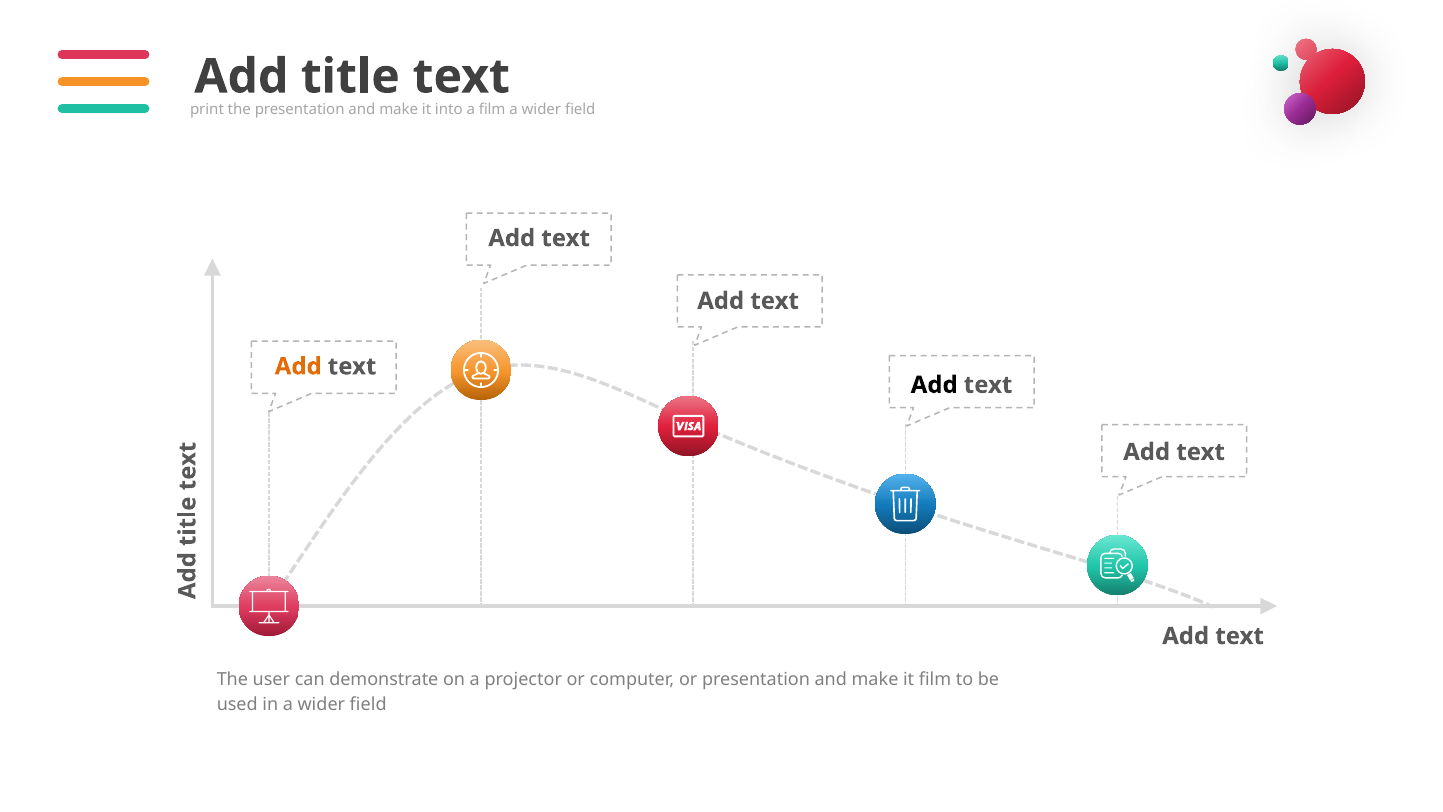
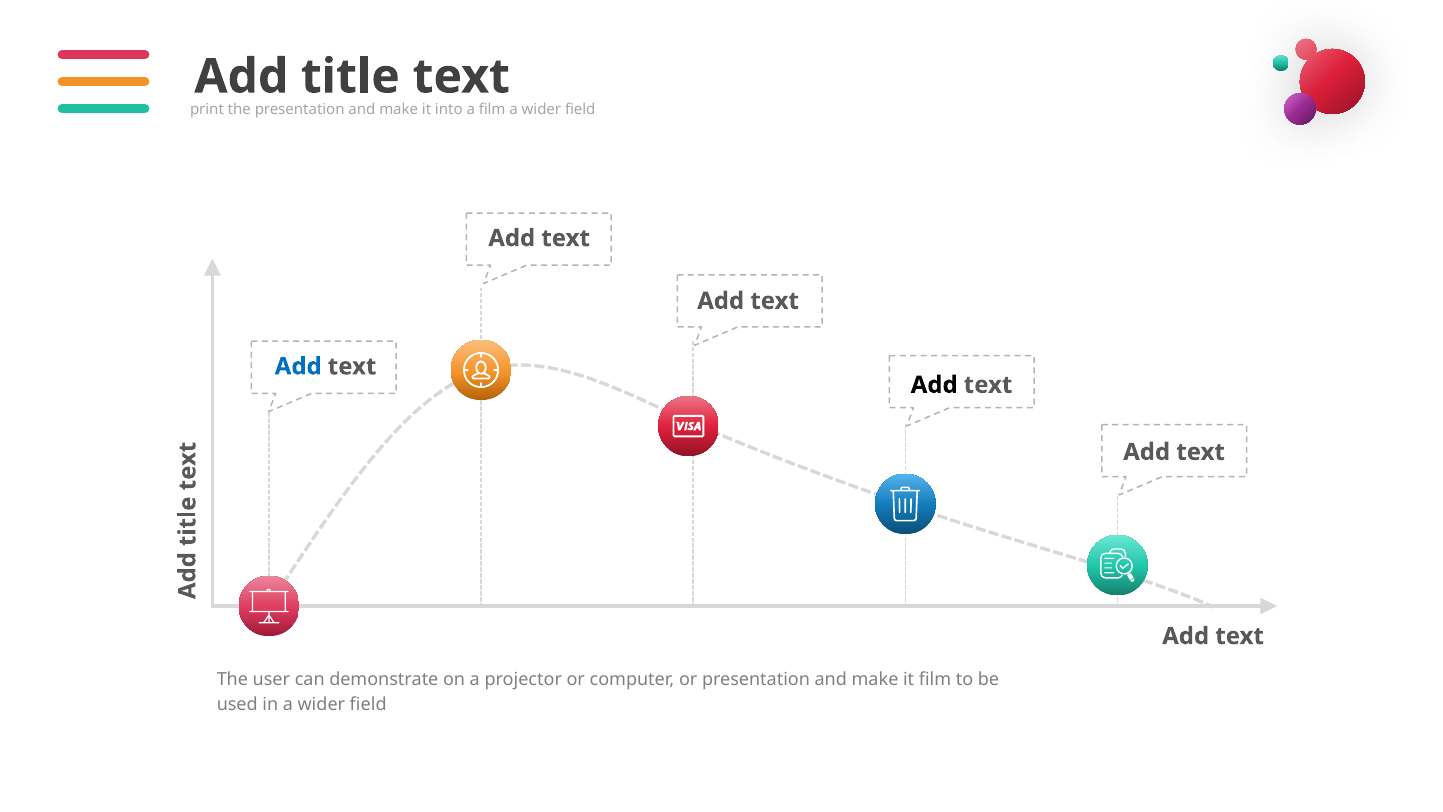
Add colour: orange -> blue (298, 366)
